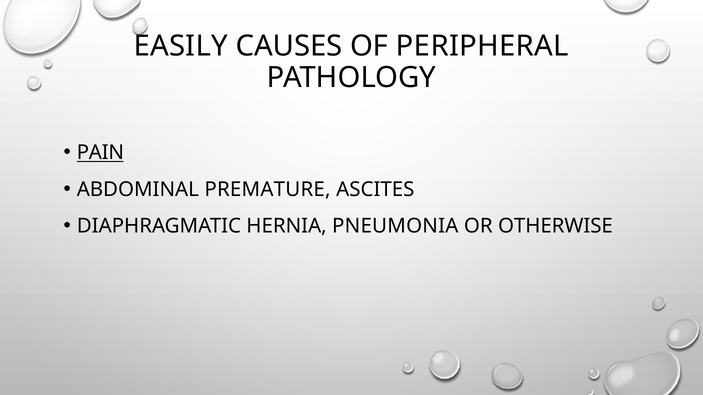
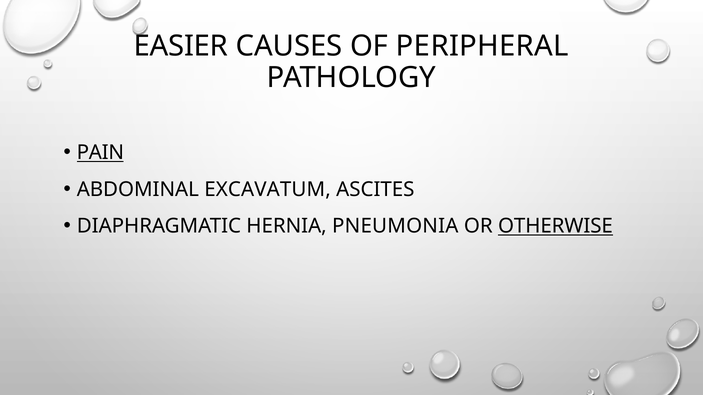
EASILY: EASILY -> EASIER (181, 46)
PREMATURE: PREMATURE -> EXCAVATUM (268, 190)
OTHERWISE underline: none -> present (555, 226)
